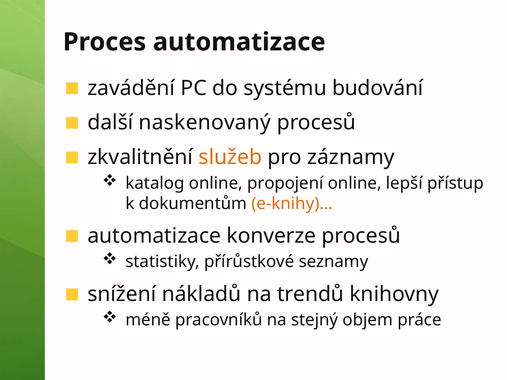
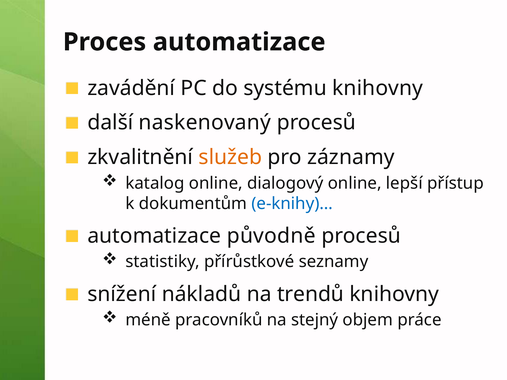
systému budování: budování -> knihovny (378, 88)
propojení: propojení -> dialogový (285, 183)
e-knihy)… colour: orange -> blue (292, 204)
konverze: konverze -> původně (271, 236)
